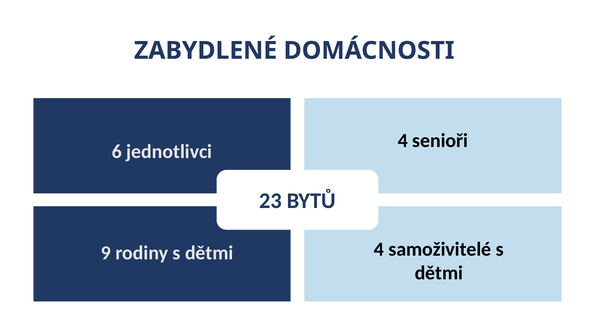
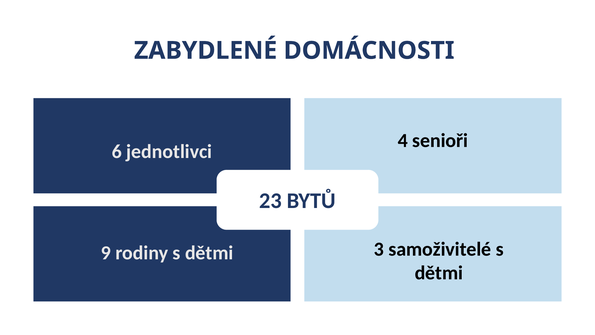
dětmi 4: 4 -> 3 (379, 249)
